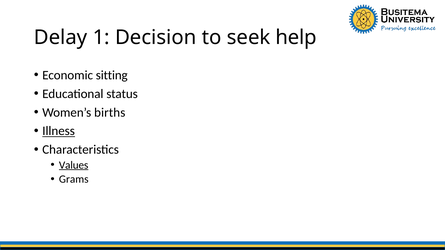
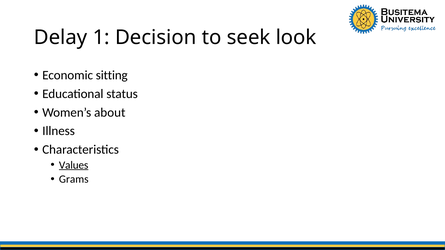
help: help -> look (296, 37)
births: births -> about (110, 113)
Illness underline: present -> none (59, 131)
